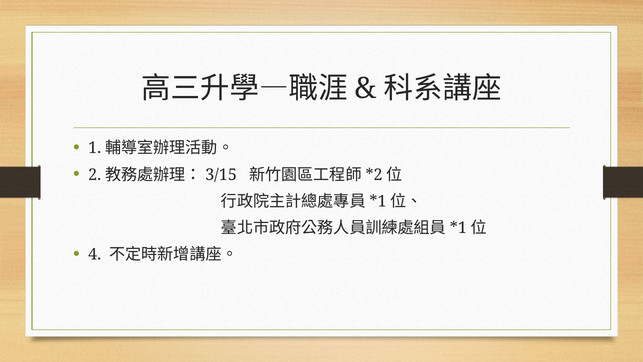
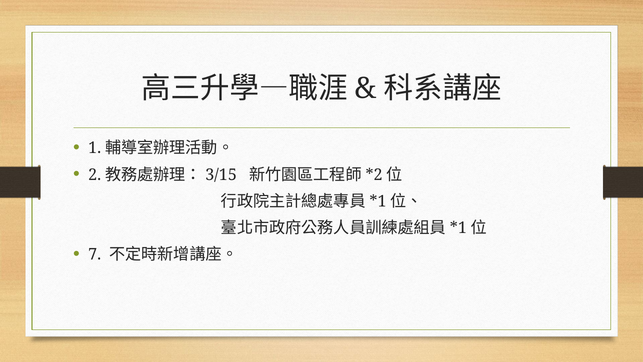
4: 4 -> 7 (95, 254)
